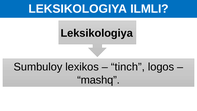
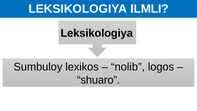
tinch: tinch -> nolib (128, 67)
mashq: mashq -> shuaro (99, 80)
